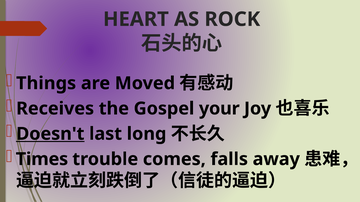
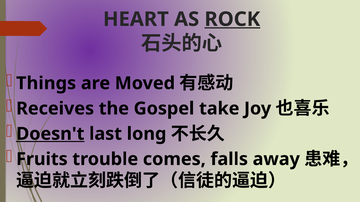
ROCK underline: none -> present (232, 19)
your: your -> take (219, 109)
Times: Times -> Fruits (42, 160)
